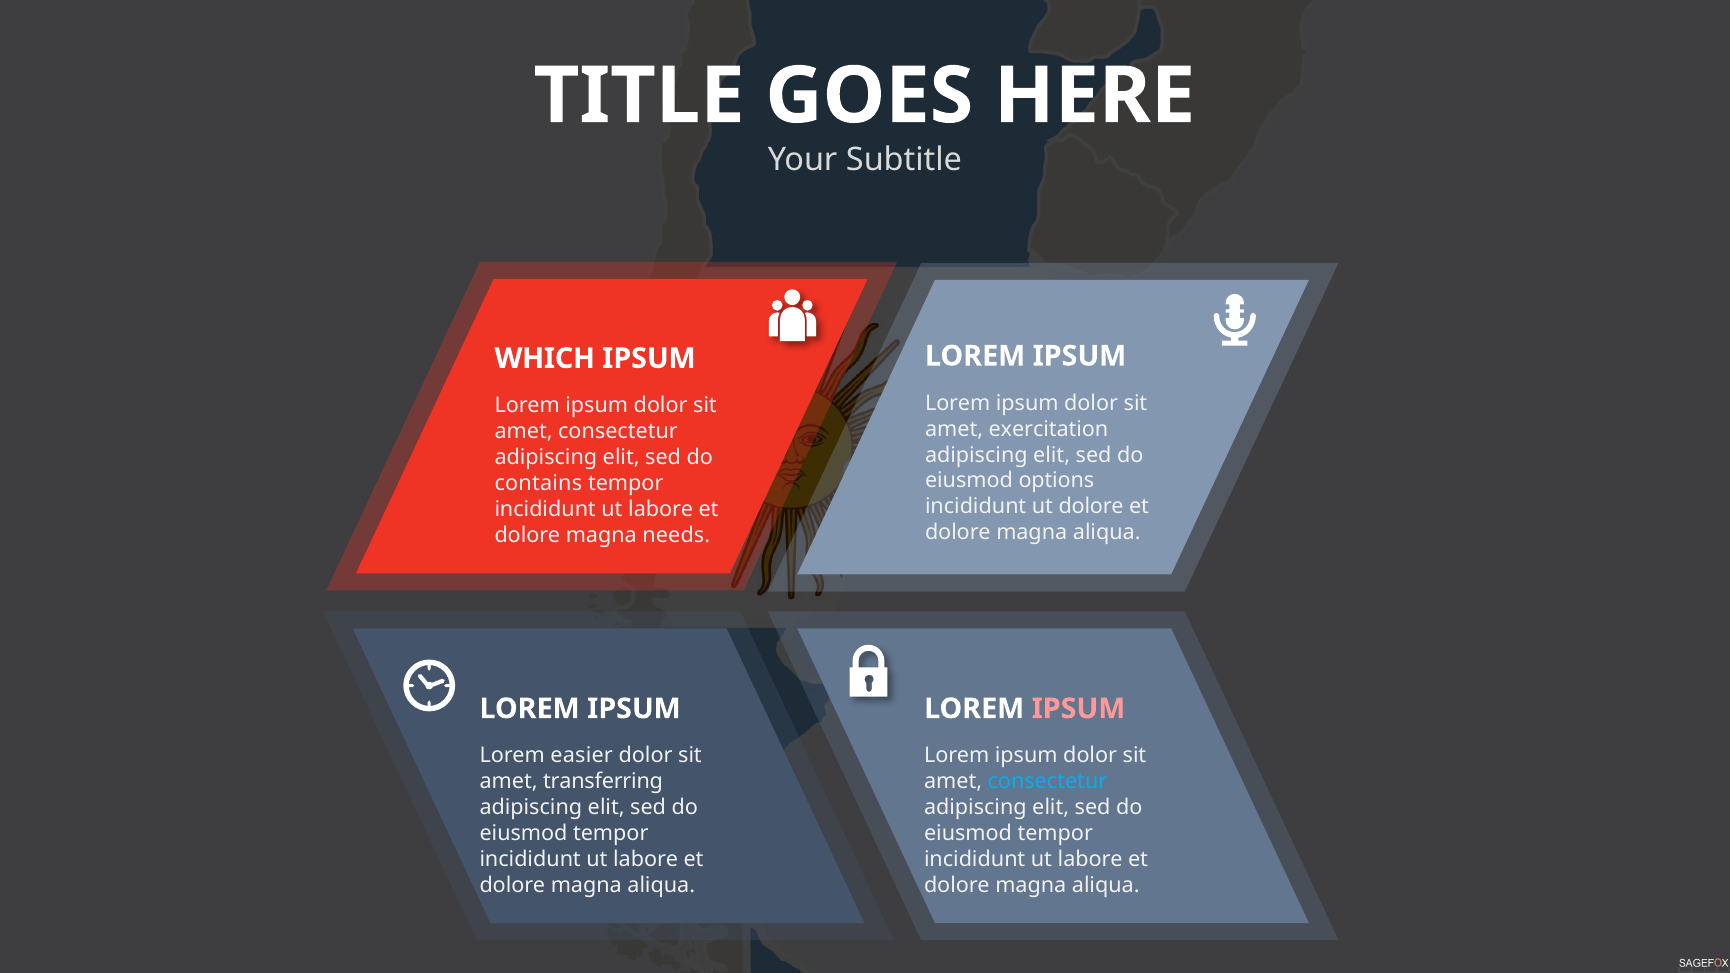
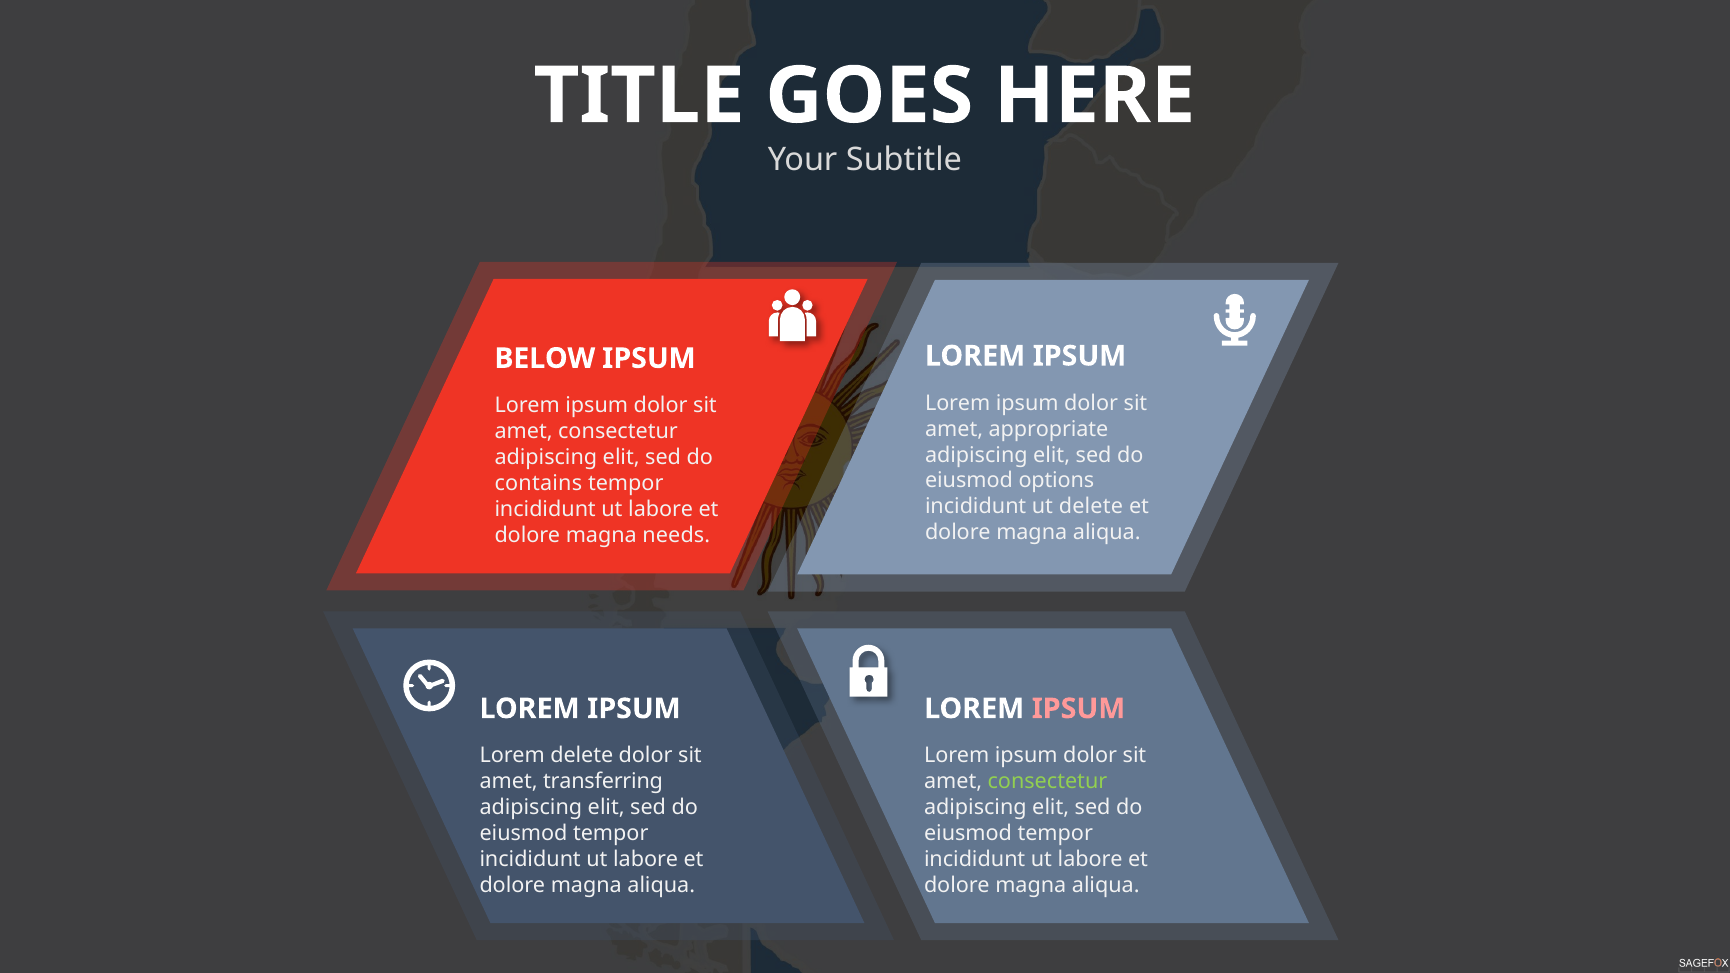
WHICH: WHICH -> BELOW (545, 358)
exercitation: exercitation -> appropriate (1048, 429)
ut dolore: dolore -> delete (1091, 507)
Lorem easier: easier -> delete (582, 756)
consectetur colour: light blue -> light green (1047, 782)
